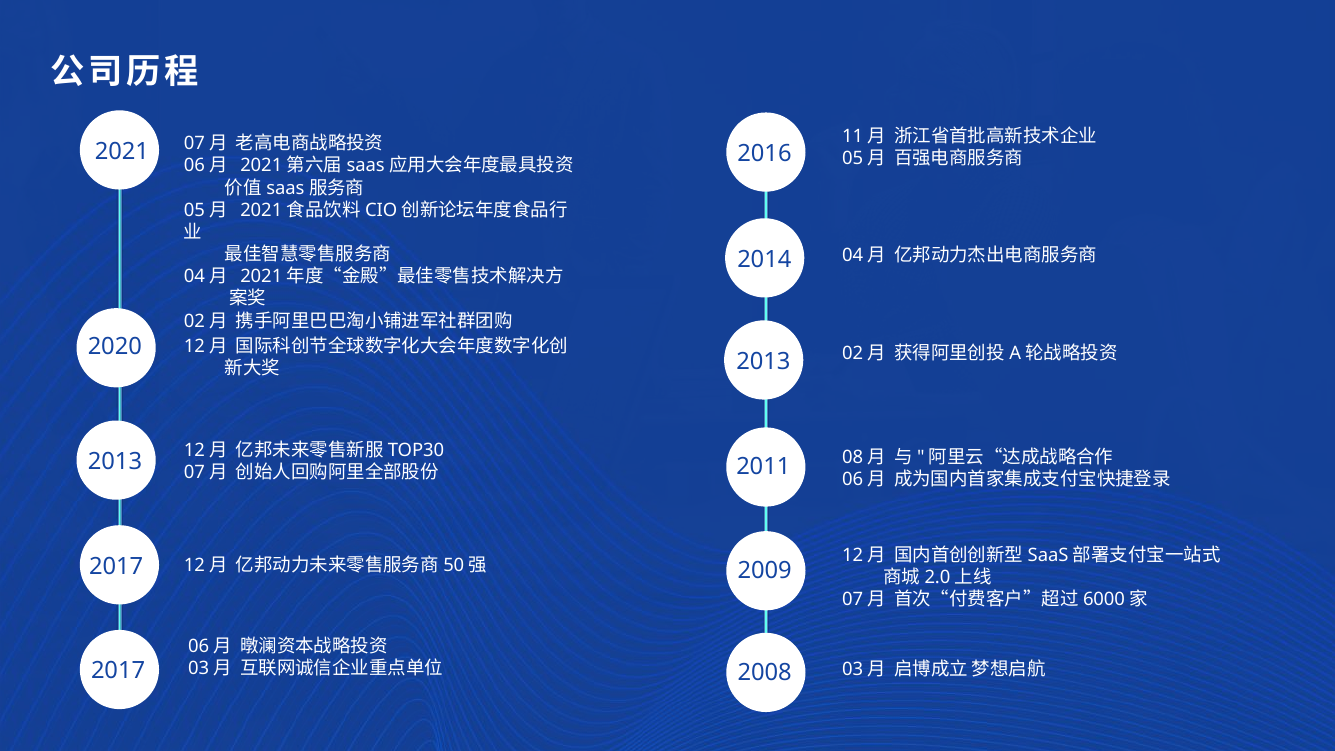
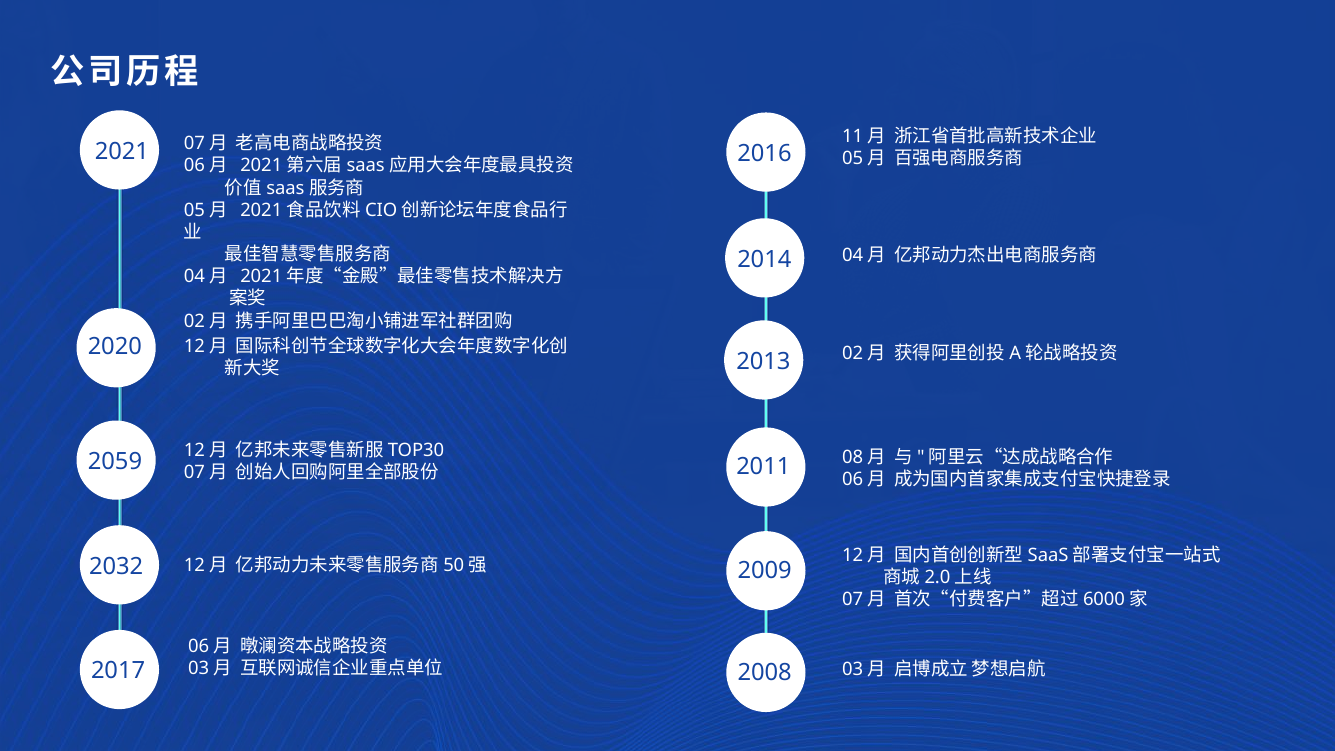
2013: 2013 -> 2059 (115, 461)
2017: 2017 -> 2032 (116, 566)
